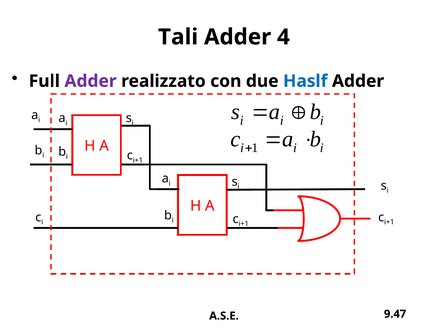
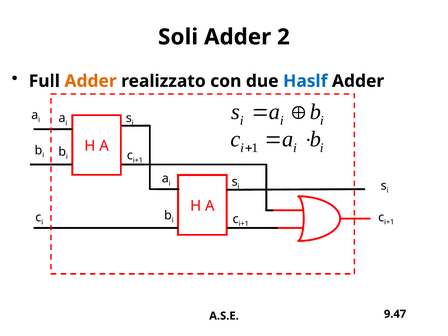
Tali: Tali -> Soli (178, 37)
4: 4 -> 2 (283, 37)
Adder colour: purple -> orange (91, 81)
